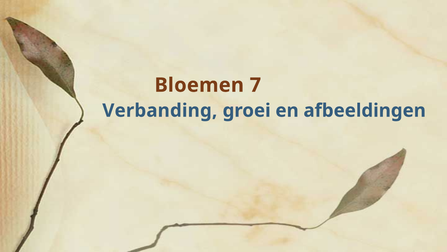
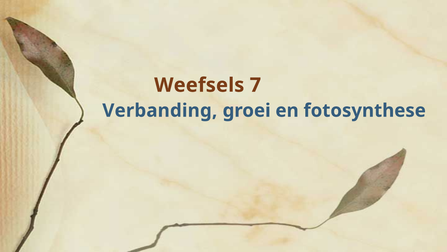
Bloemen: Bloemen -> Weefsels (199, 85)
afbeeldingen: afbeeldingen -> fotosynthese (365, 110)
